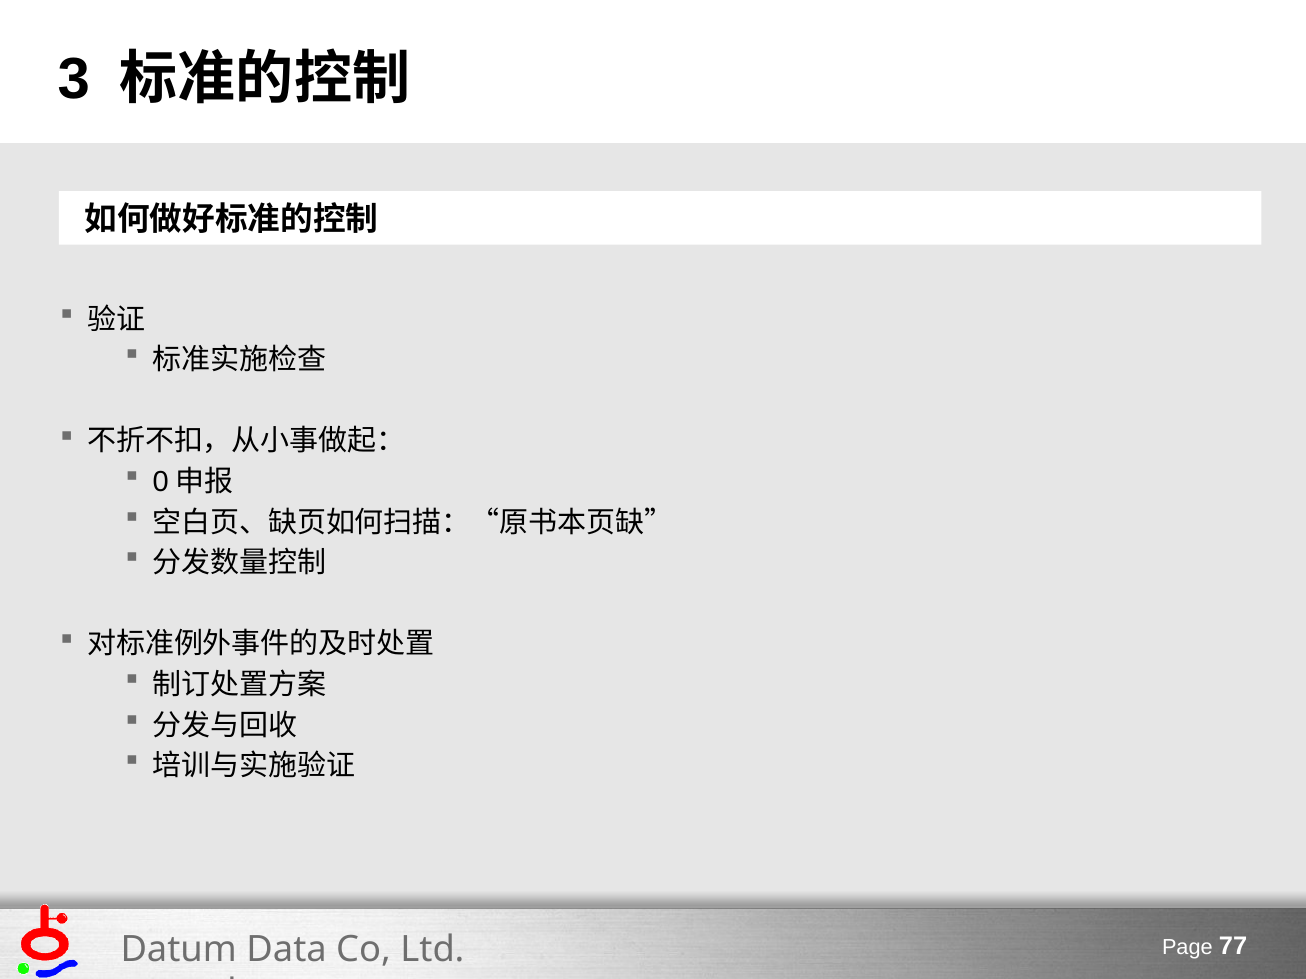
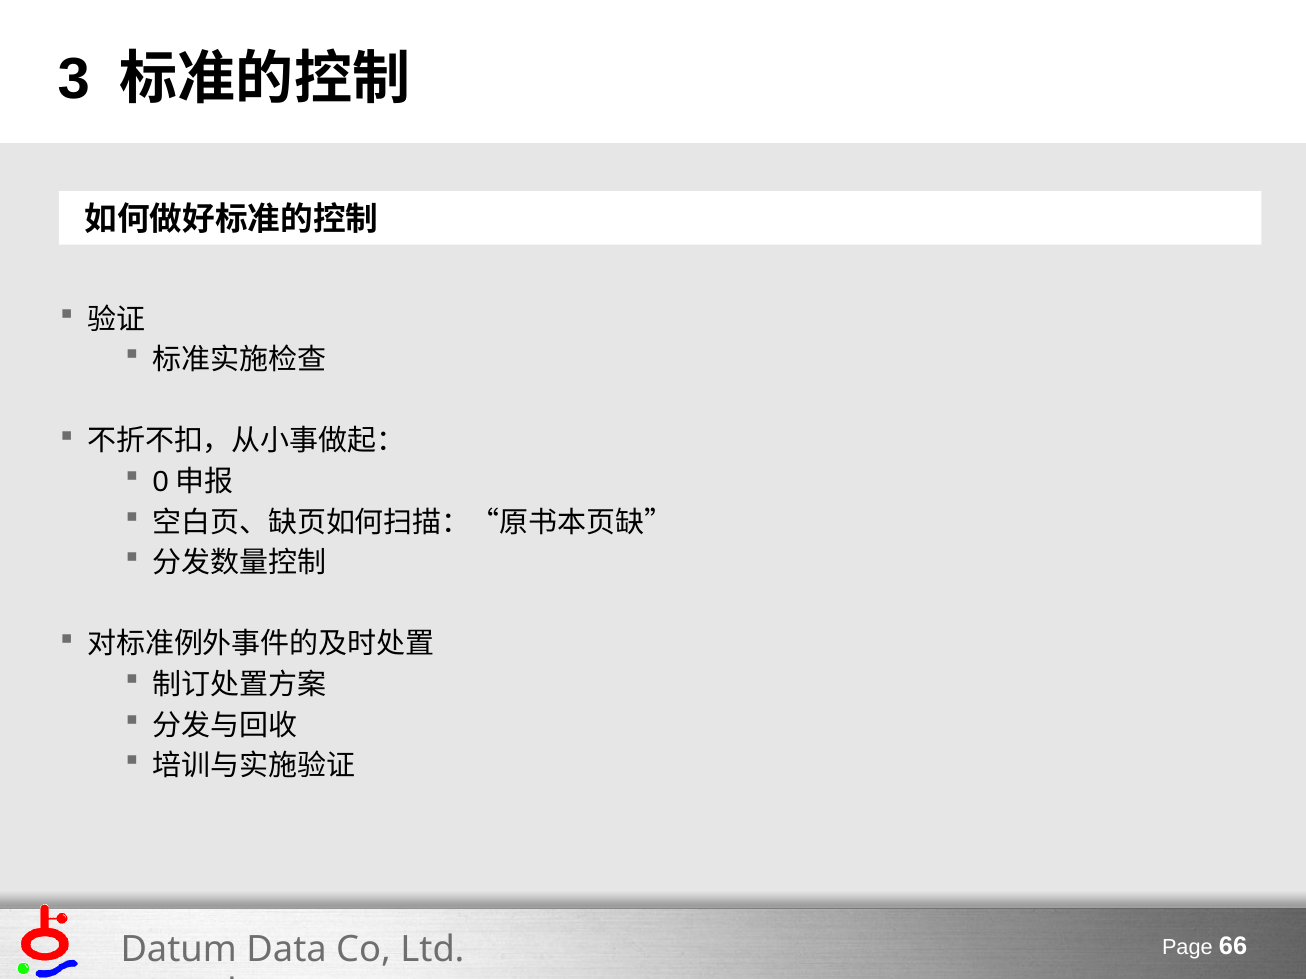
77: 77 -> 66 (1233, 947)
